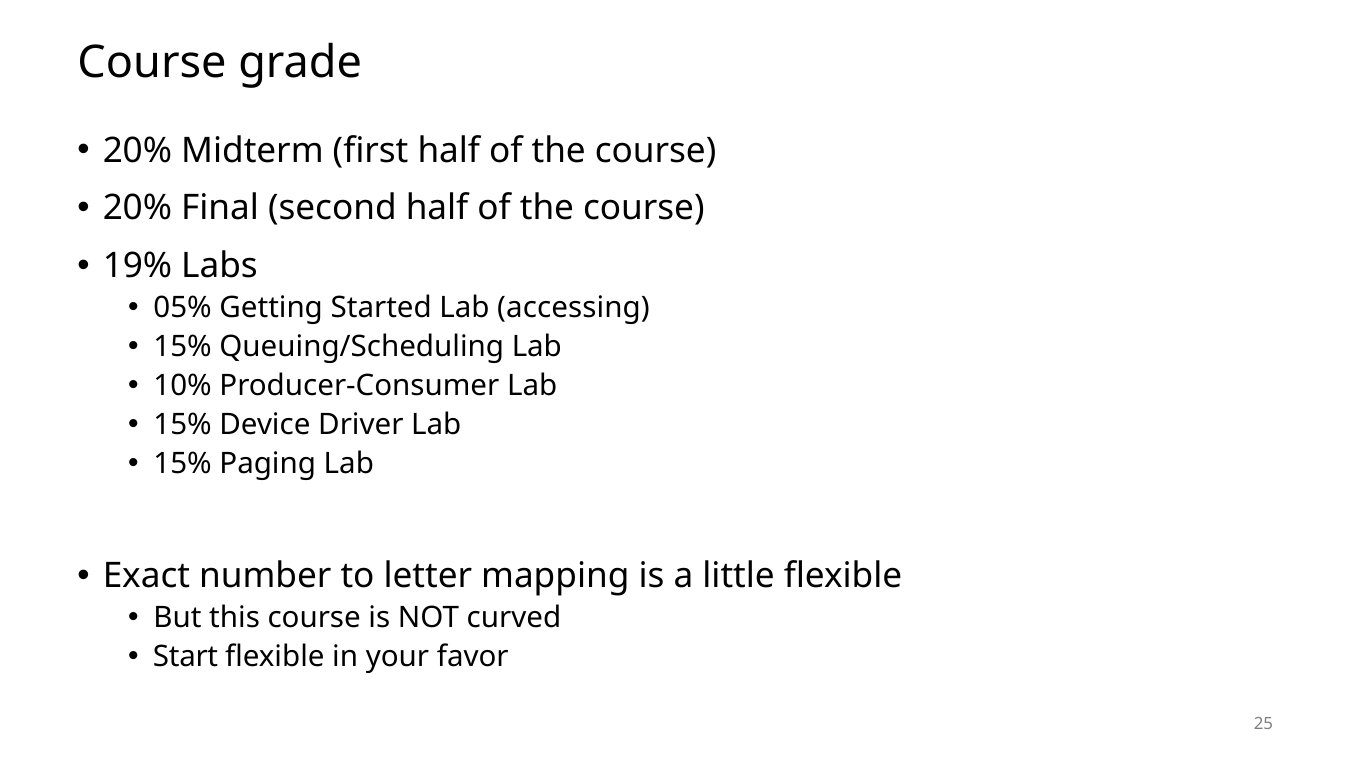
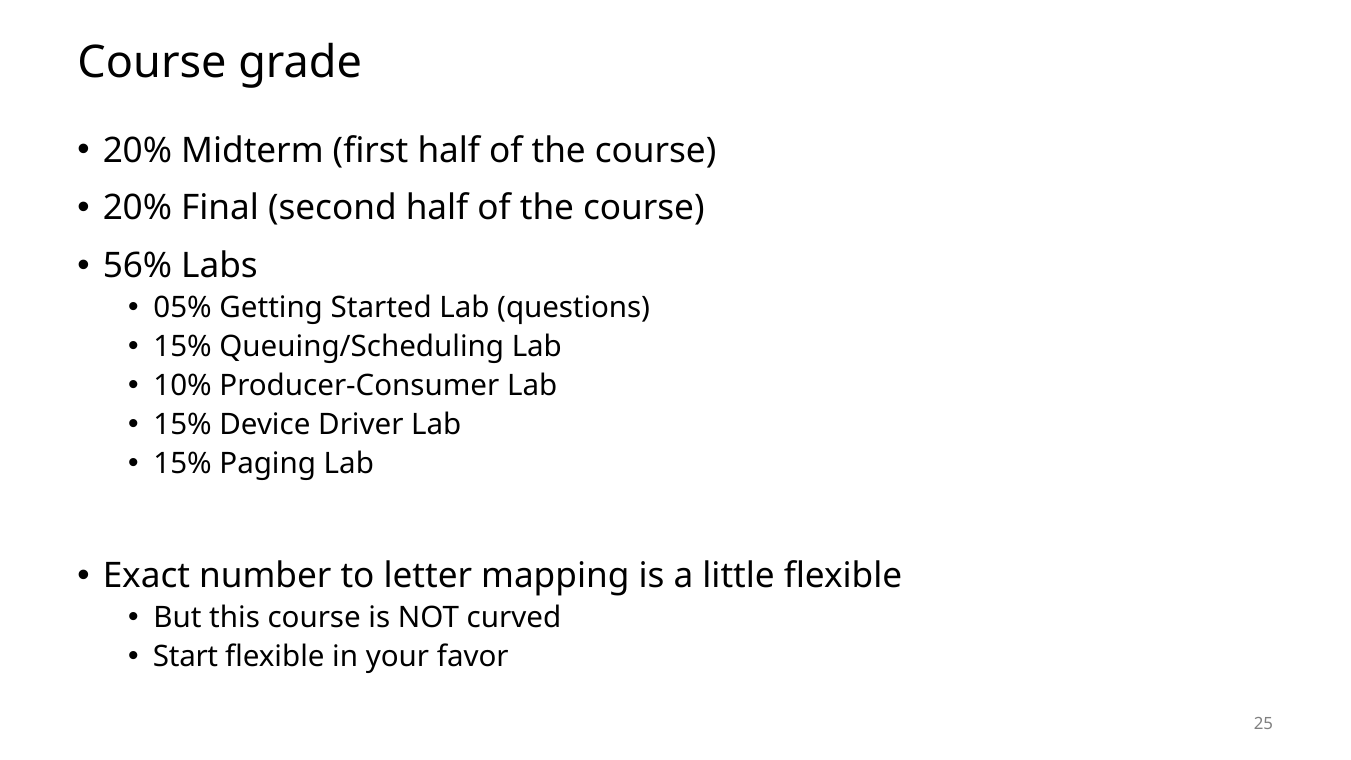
19%: 19% -> 56% (137, 266)
accessing: accessing -> questions (574, 308)
